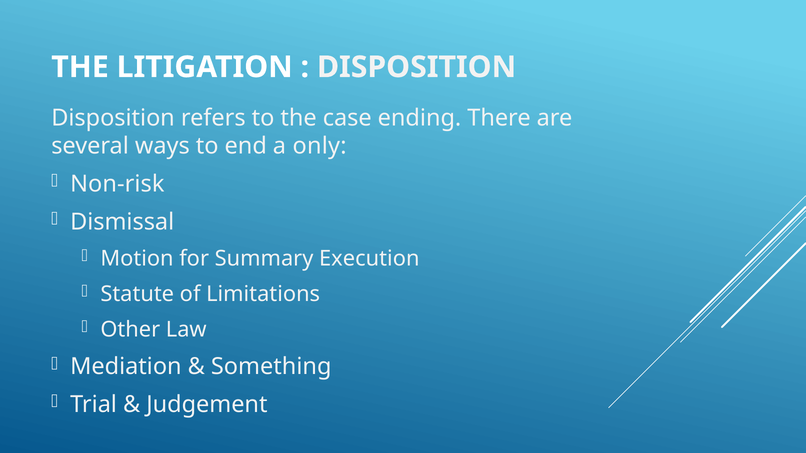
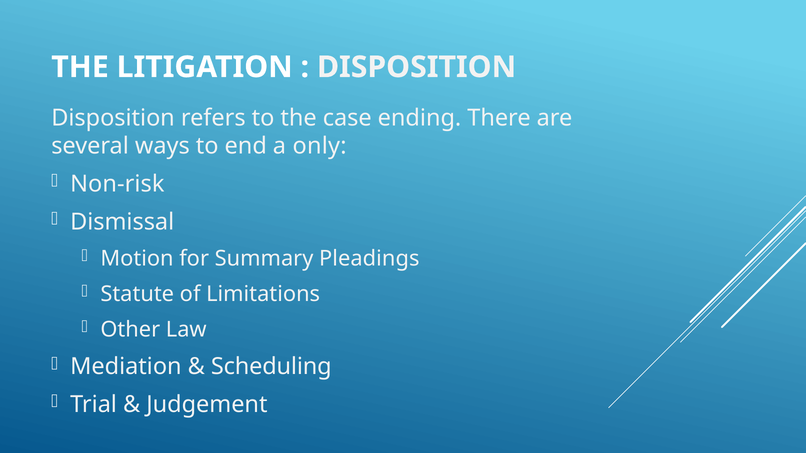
Execution: Execution -> Pleadings (369, 259)
Something: Something -> Scheduling (271, 367)
